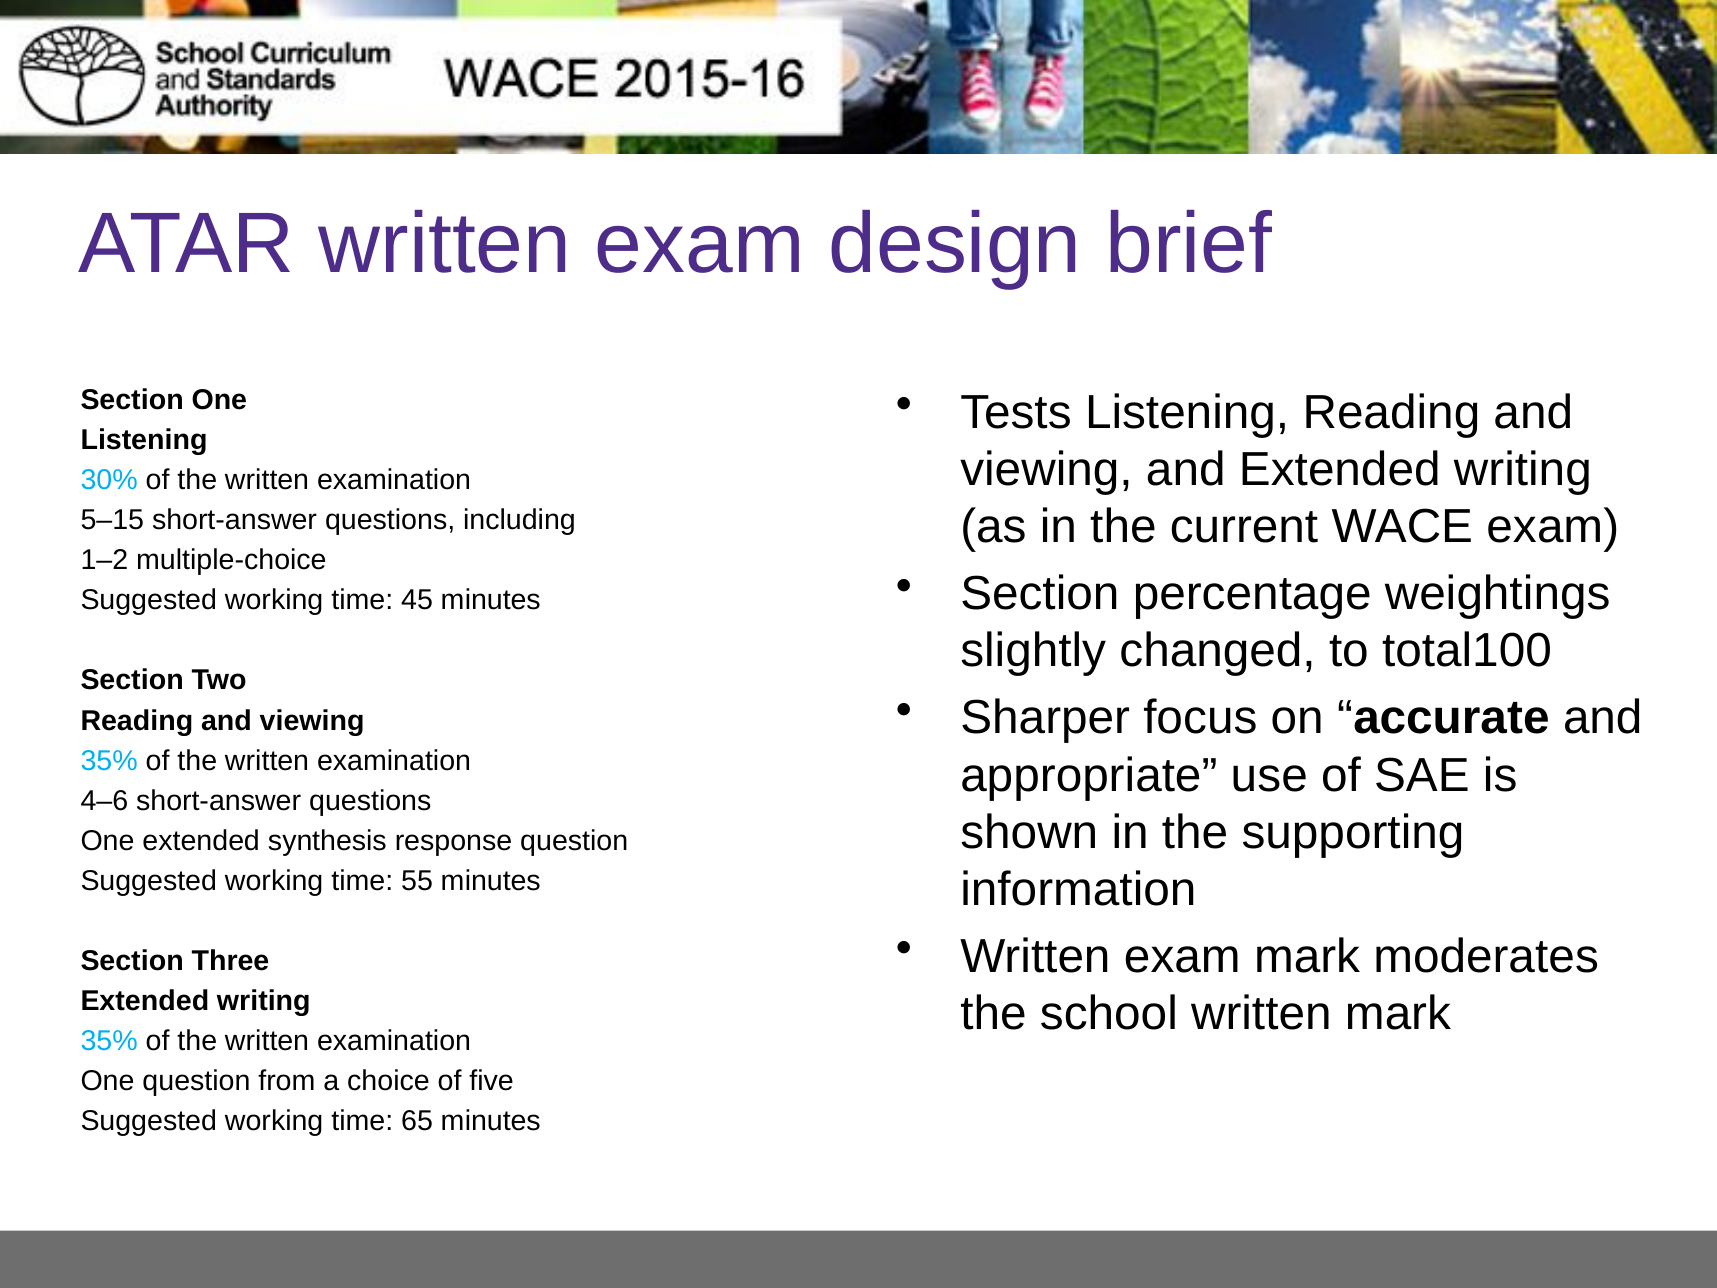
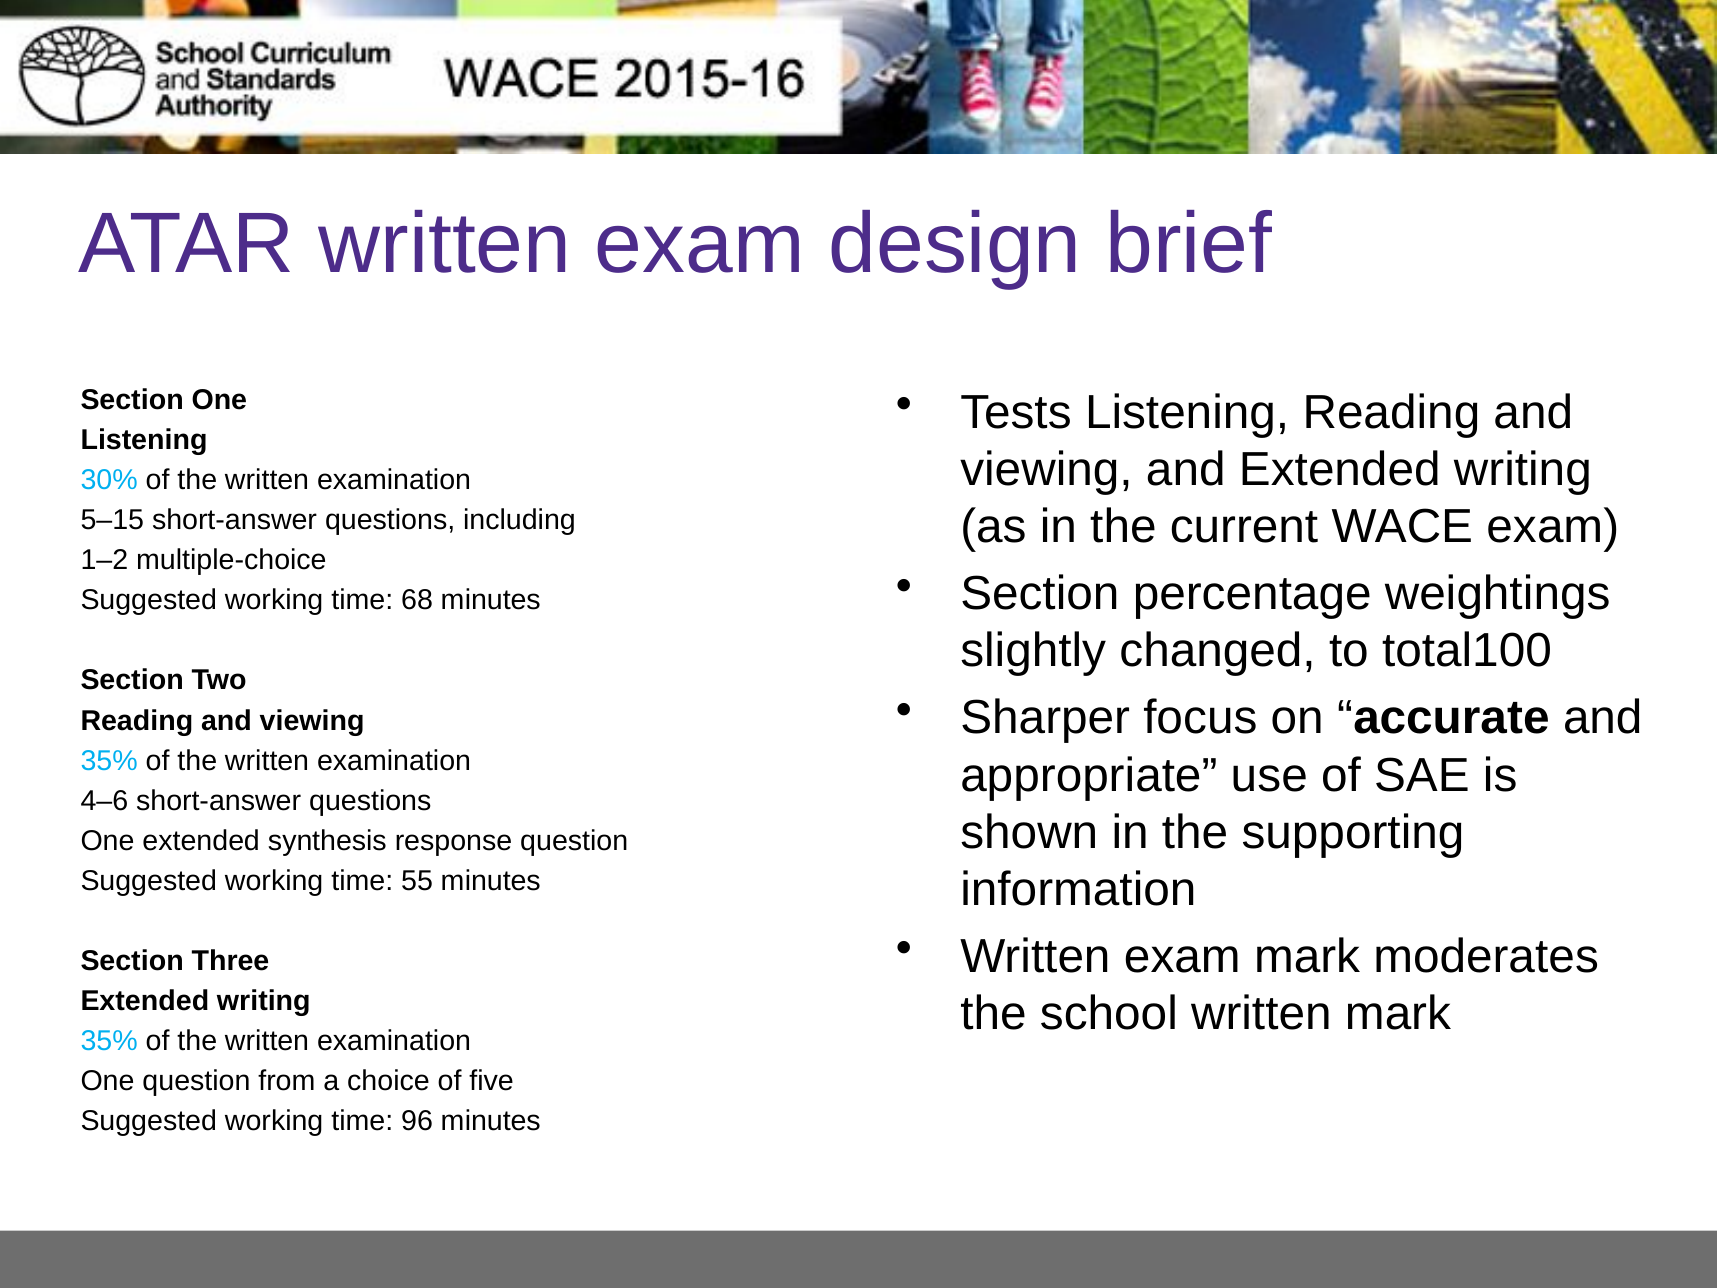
45: 45 -> 68 (417, 600)
65: 65 -> 96 (417, 1121)
